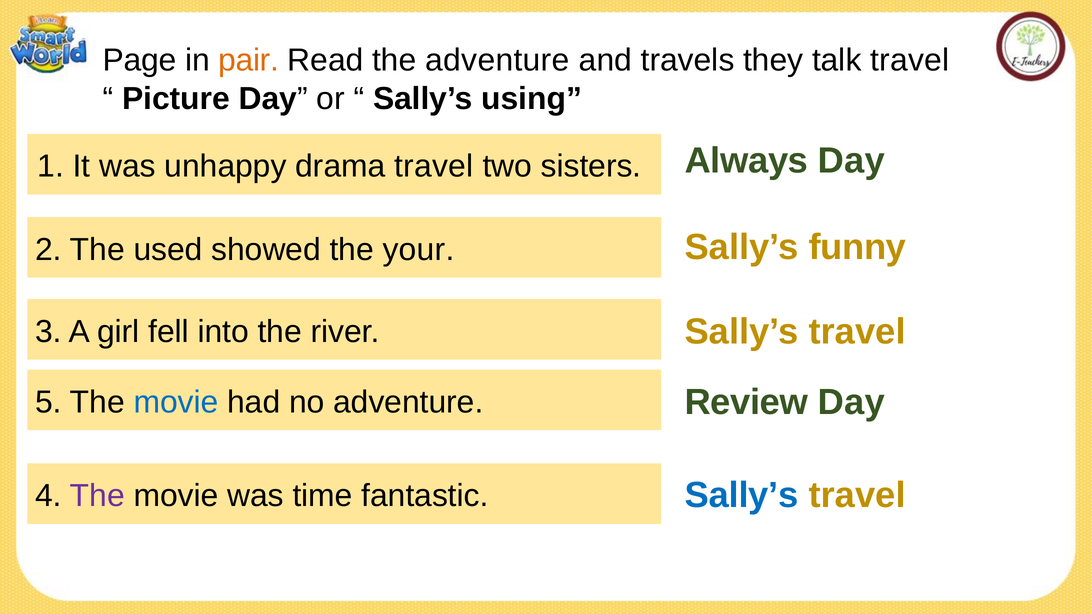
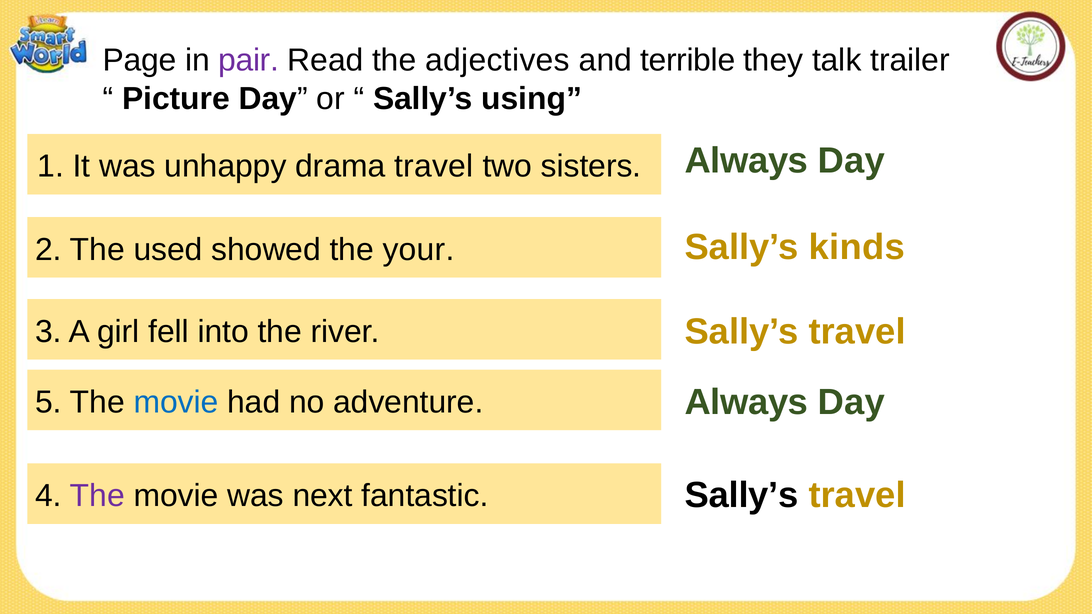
pair colour: orange -> purple (249, 60)
the adventure: adventure -> adjectives (497, 60)
travels: travels -> terrible (688, 60)
talk travel: travel -> trailer (910, 60)
funny: funny -> kinds (857, 247)
Review: Review -> Always (746, 402)
Sally’s colour: blue -> black (742, 495)
time: time -> next (323, 496)
